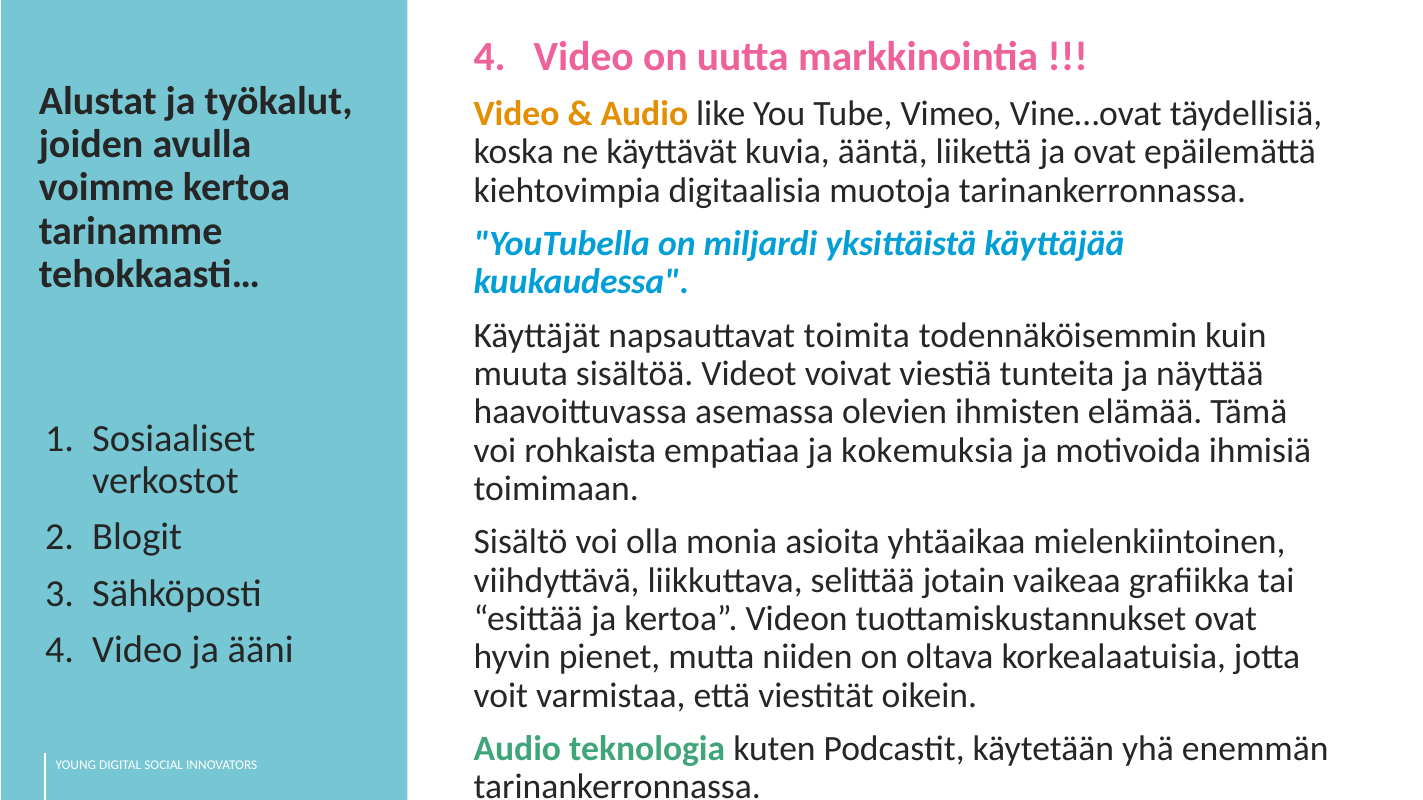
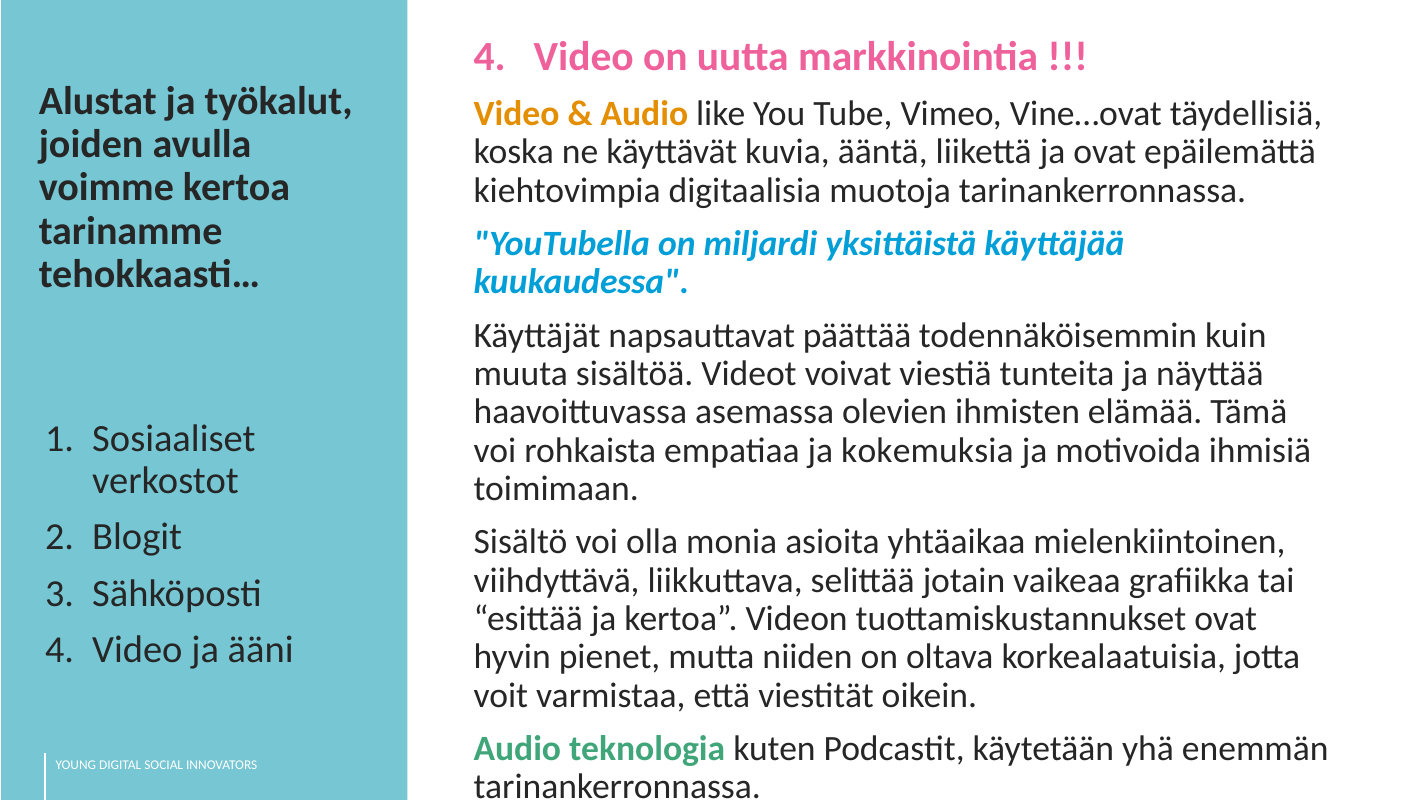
toimita: toimita -> päättää (857, 335)
